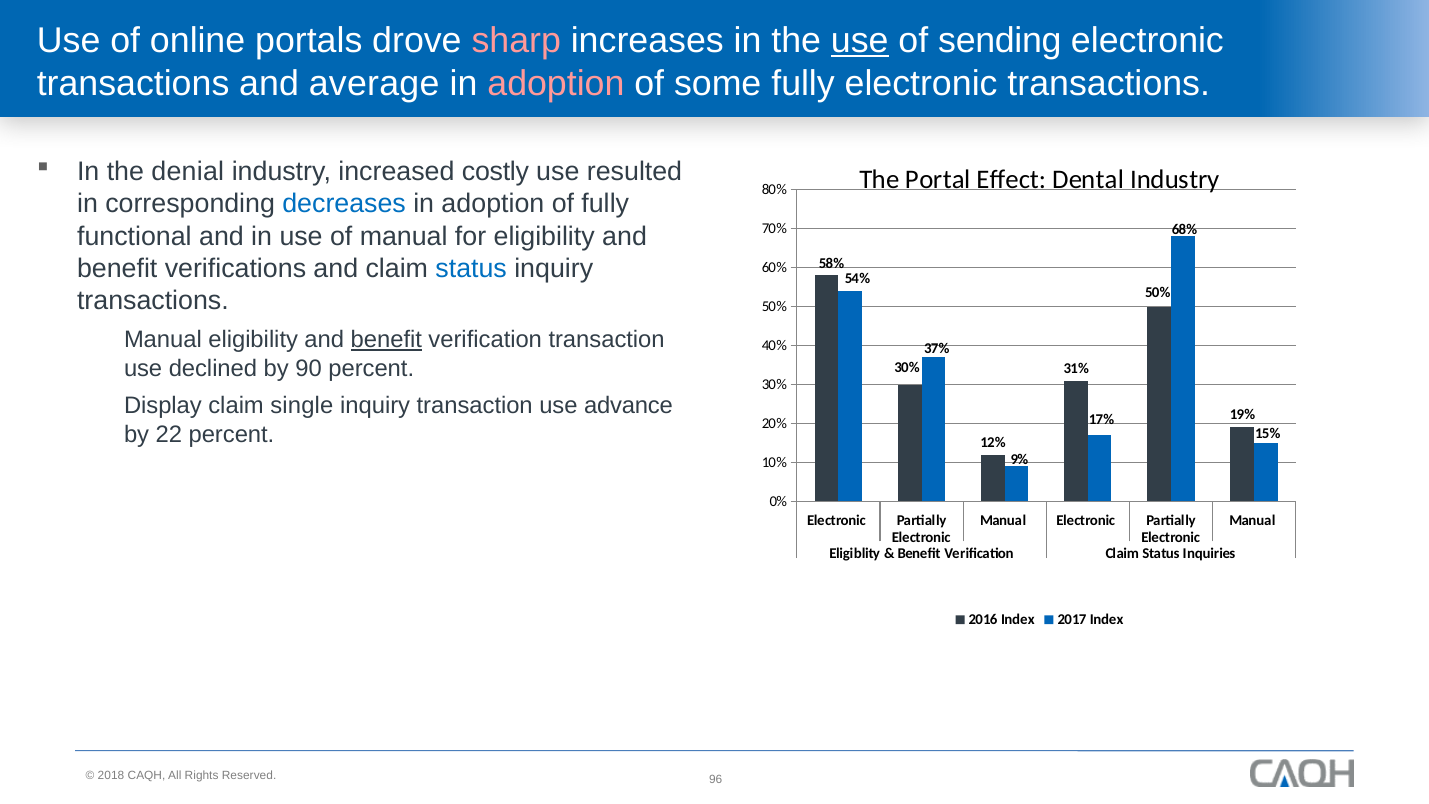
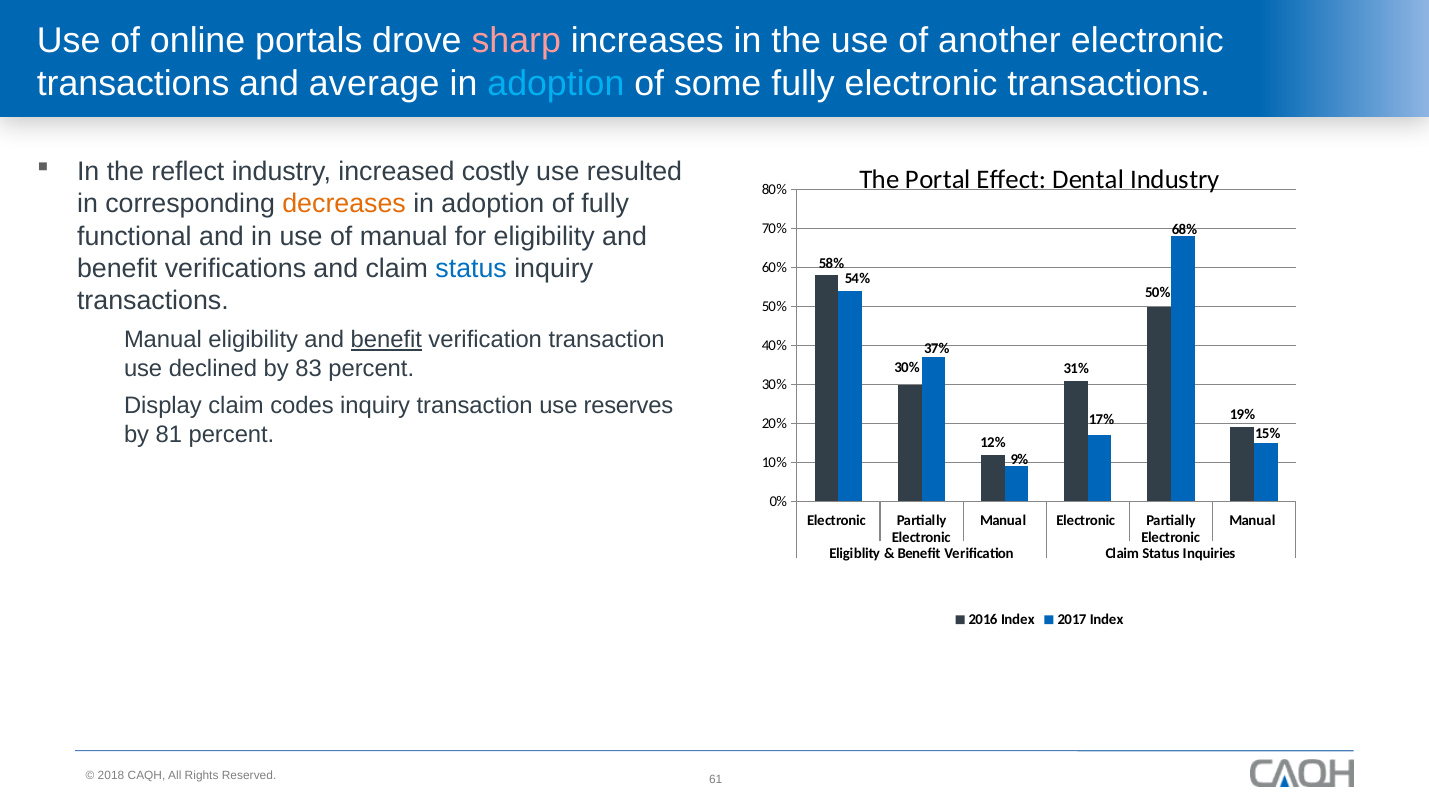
use underline: present -> none (860, 40)
sending: sending -> another (1000, 40)
adoption colour: pink -> light blue (556, 83)
denial: denial -> reflect (188, 172)
decreases colour: blue -> orange (344, 204)
90: 90 -> 83 (309, 368)
single: single -> codes (302, 406)
advance: advance -> reserves (628, 406)
22: 22 -> 81 (169, 434)
96: 96 -> 61 (716, 780)
